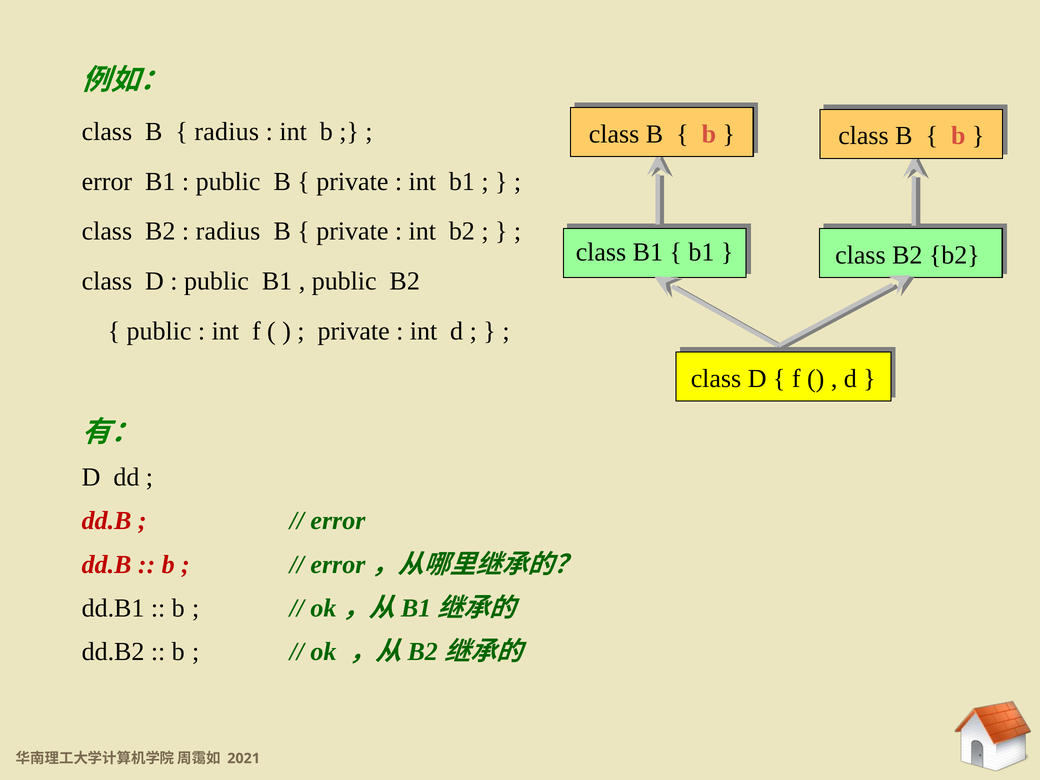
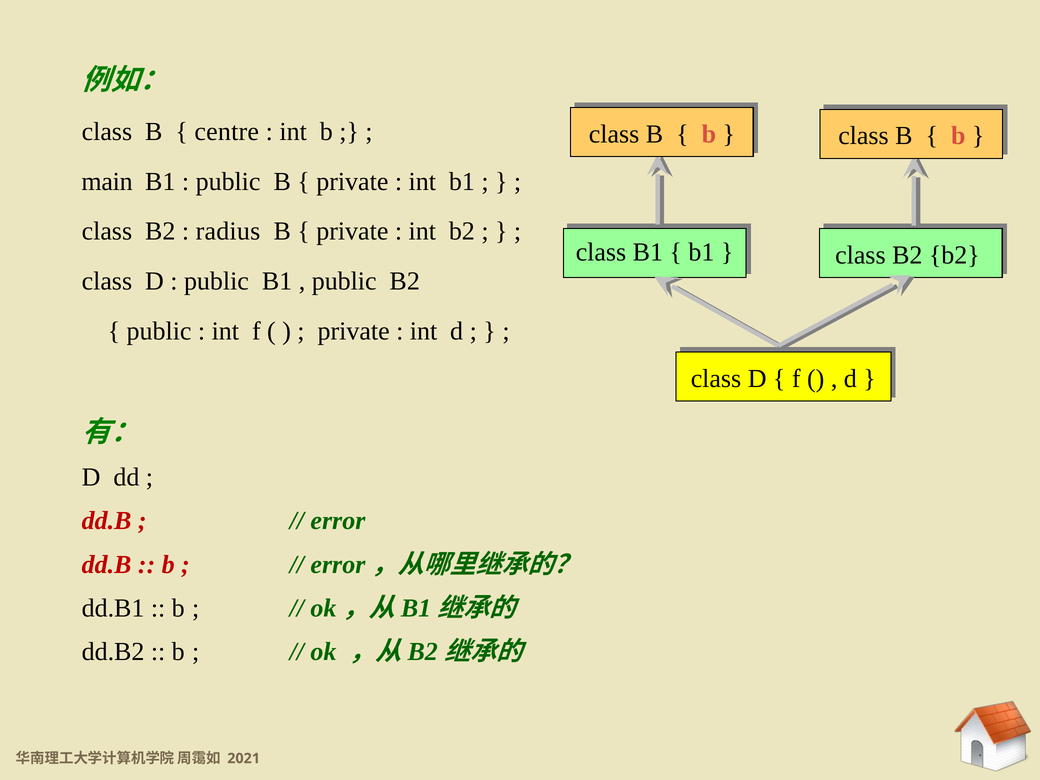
radius: radius -> centre (227, 132)
error: error -> main (107, 181)
